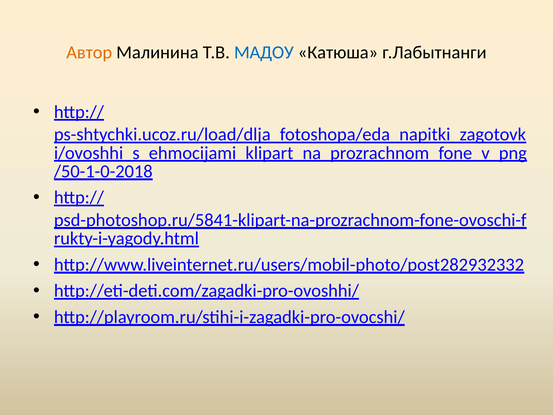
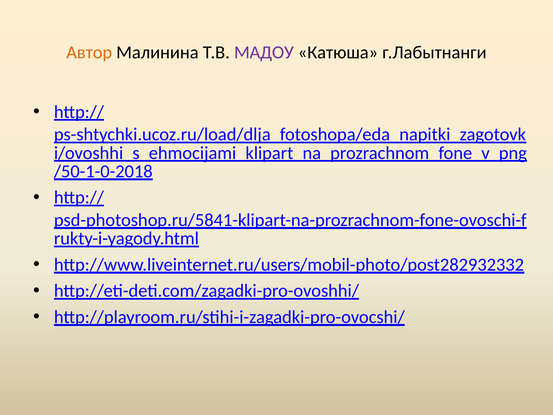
МАДОУ colour: blue -> purple (264, 52)
